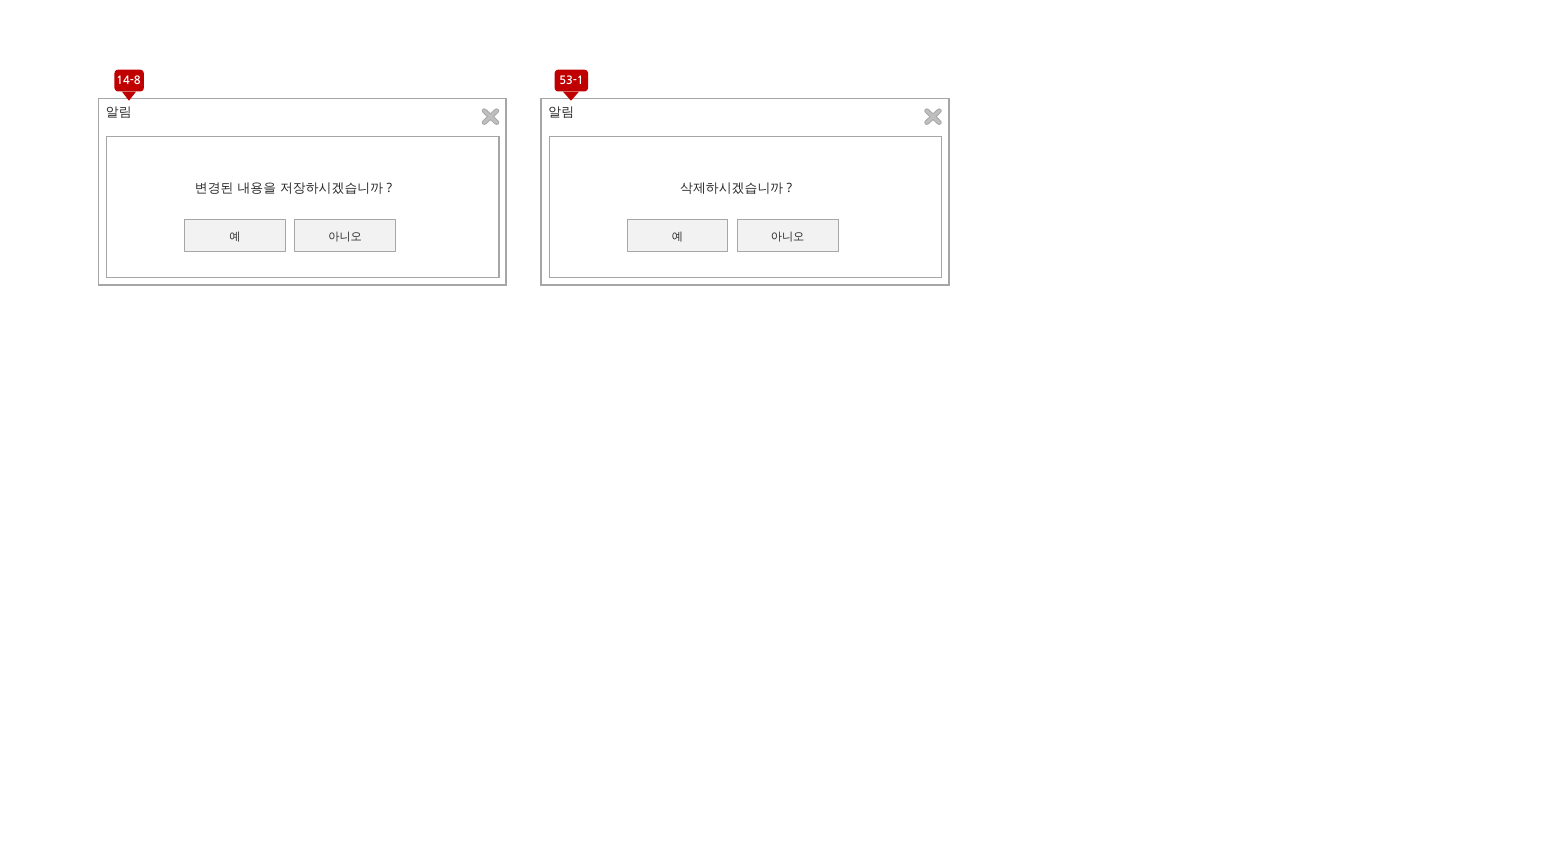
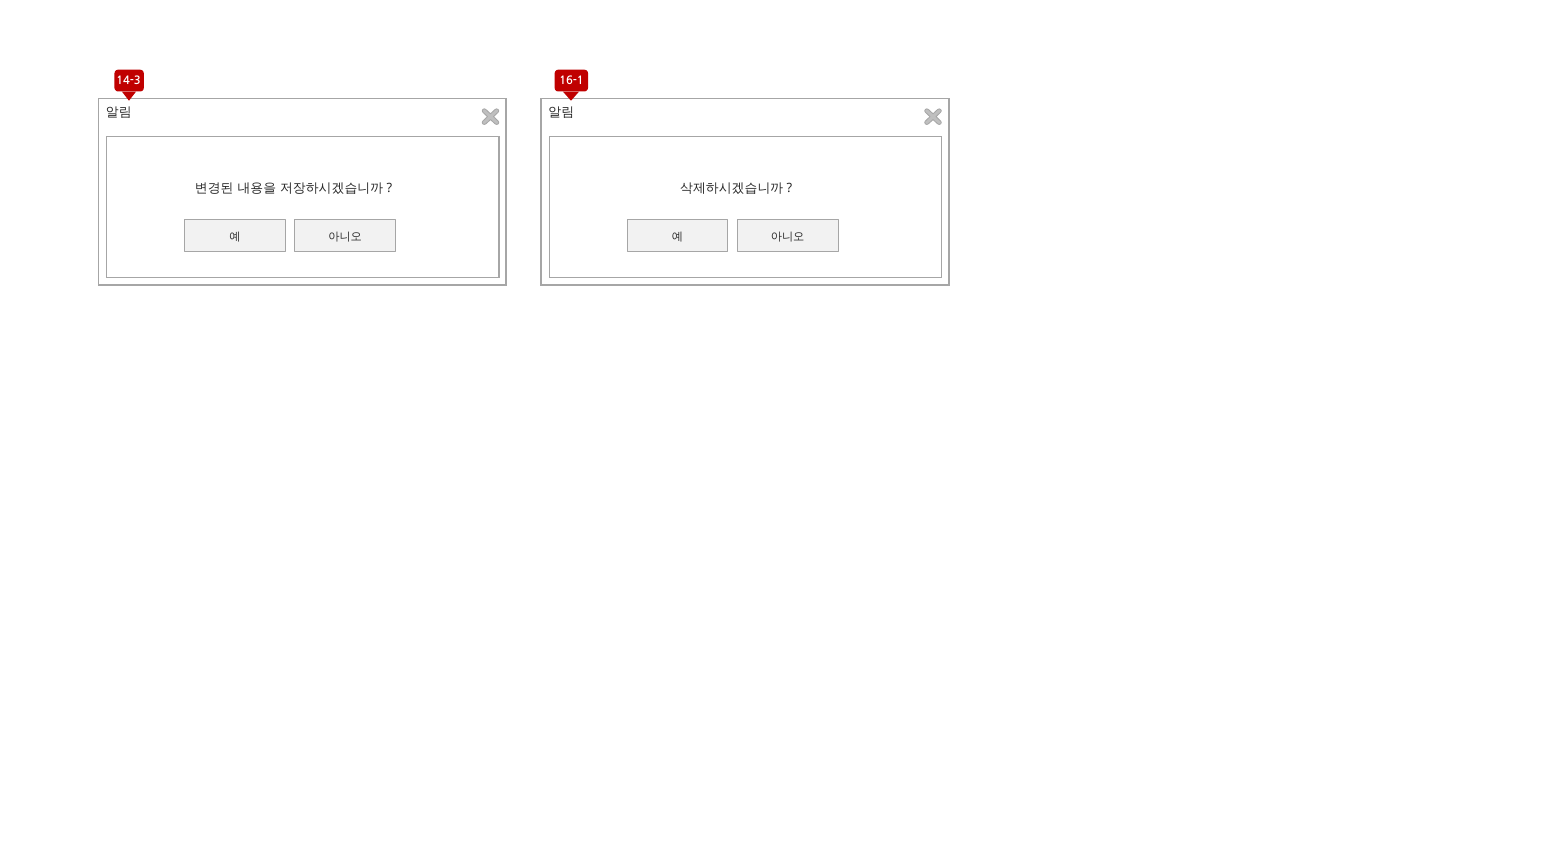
14-8: 14-8 -> 14-3 (129, 81)
53-1: 53-1 -> 16-1 (572, 81)
